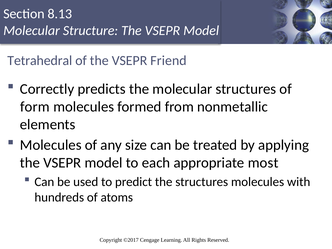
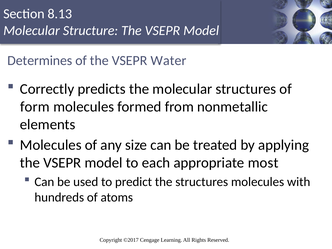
Tetrahedral: Tetrahedral -> Determines (40, 61)
Friend: Friend -> Water (169, 61)
